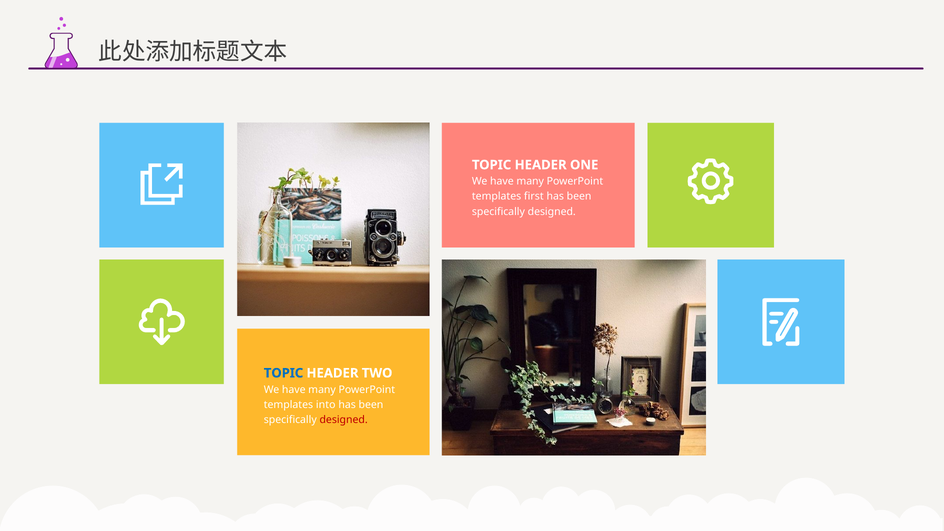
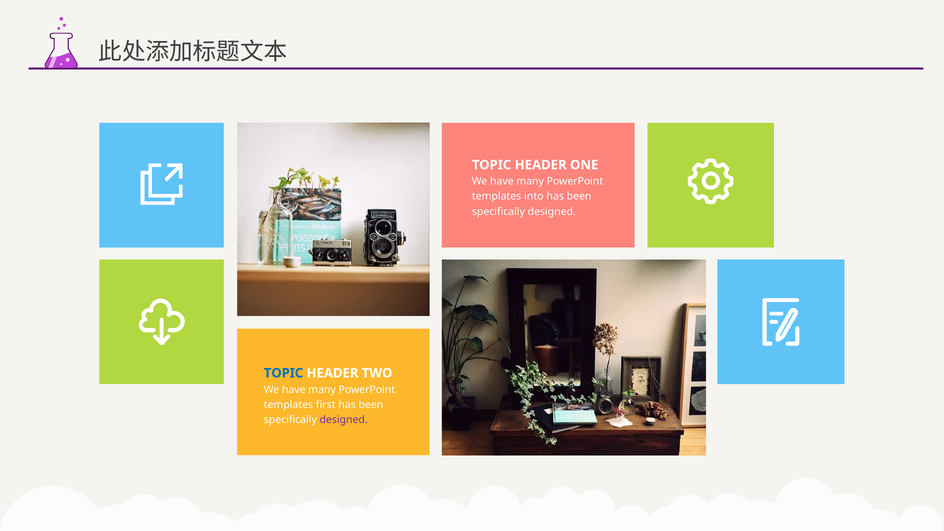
first: first -> into (534, 196)
into: into -> first (326, 405)
designed colour: red -> purple (344, 420)
